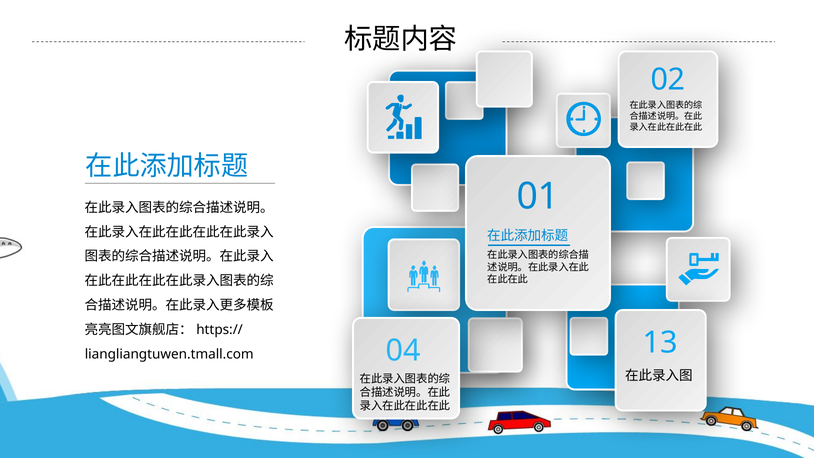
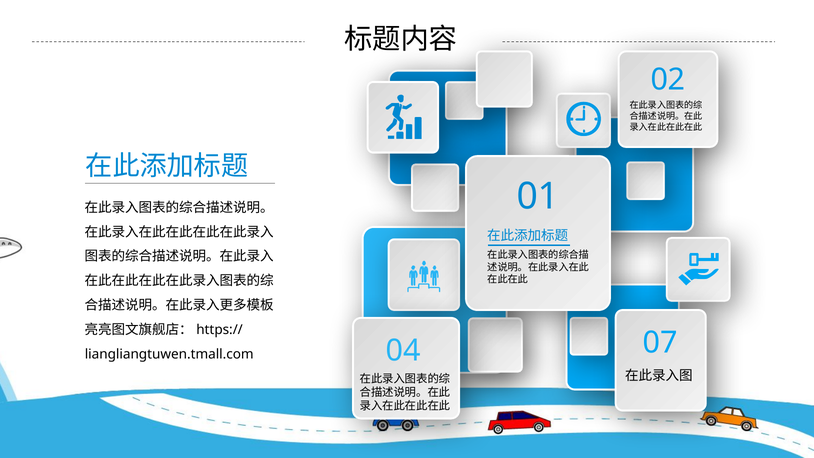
13: 13 -> 07 (660, 343)
